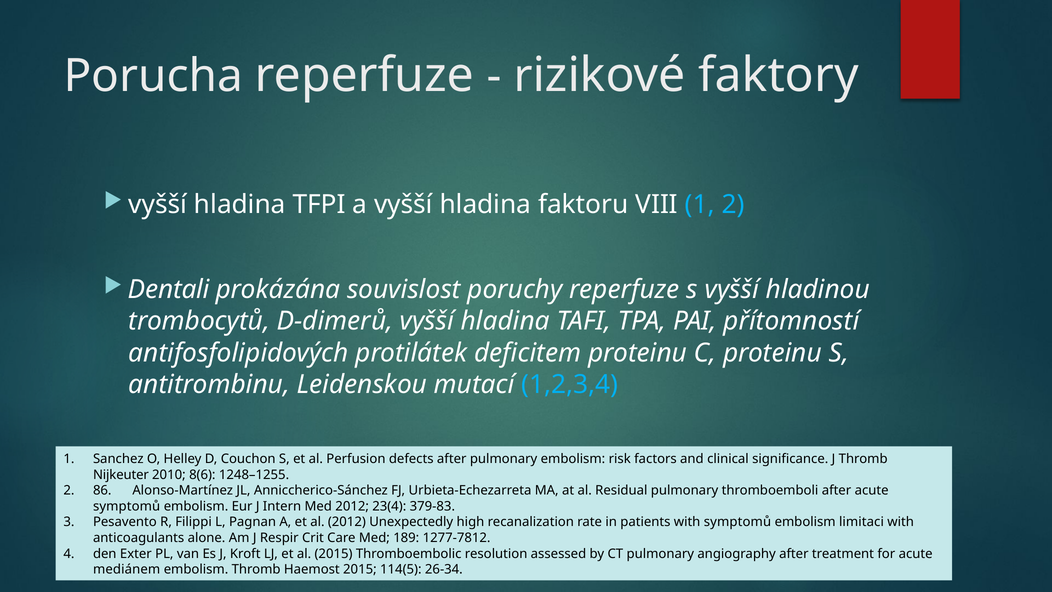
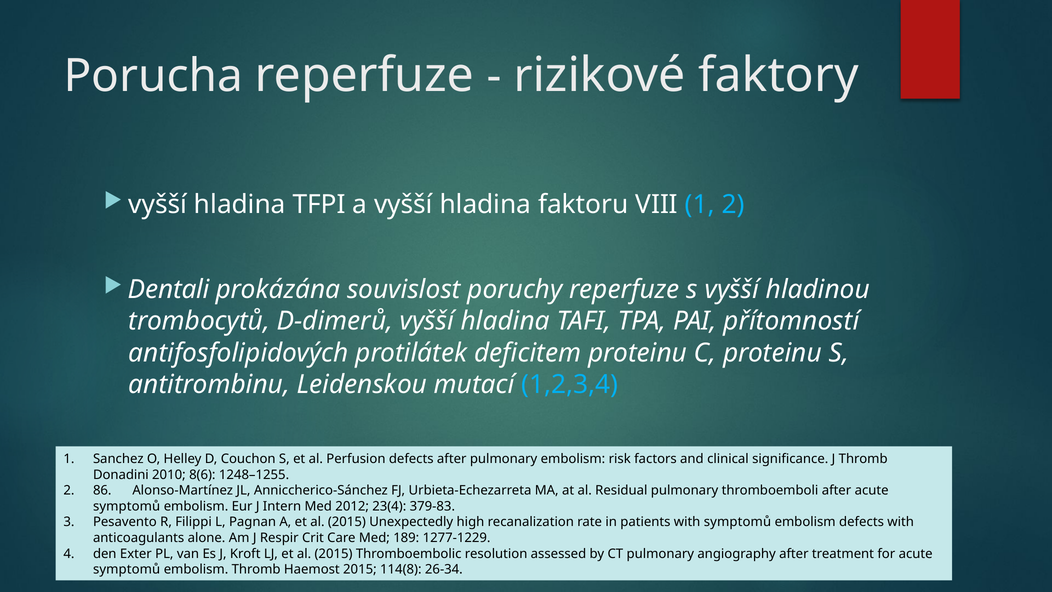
Nijkeuter: Nijkeuter -> Donadini (121, 475)
A et al 2012: 2012 -> 2015 (347, 522)
embolism limitaci: limitaci -> defects (861, 522)
1277-7812: 1277-7812 -> 1277-1229 (457, 538)
mediánem: mediánem -> symptomů (127, 569)
114(5: 114(5 -> 114(8 (401, 569)
